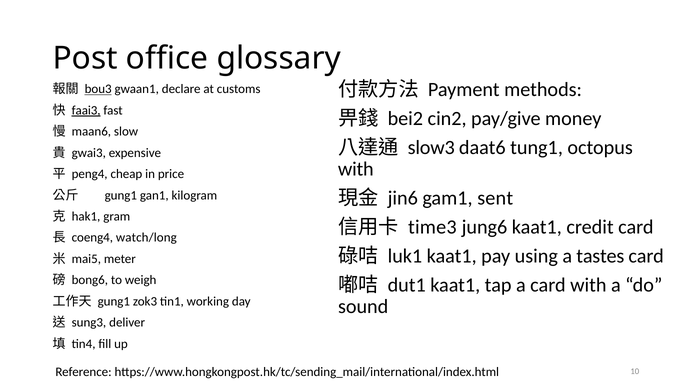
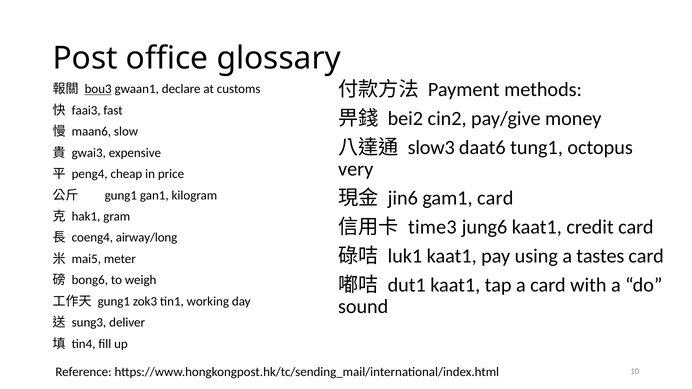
faai3 underline: present -> none (86, 110)
with: with -> very (356, 169)
gam1 sent: sent -> card (495, 198)
watch/long: watch/long -> airway/long (147, 238)
